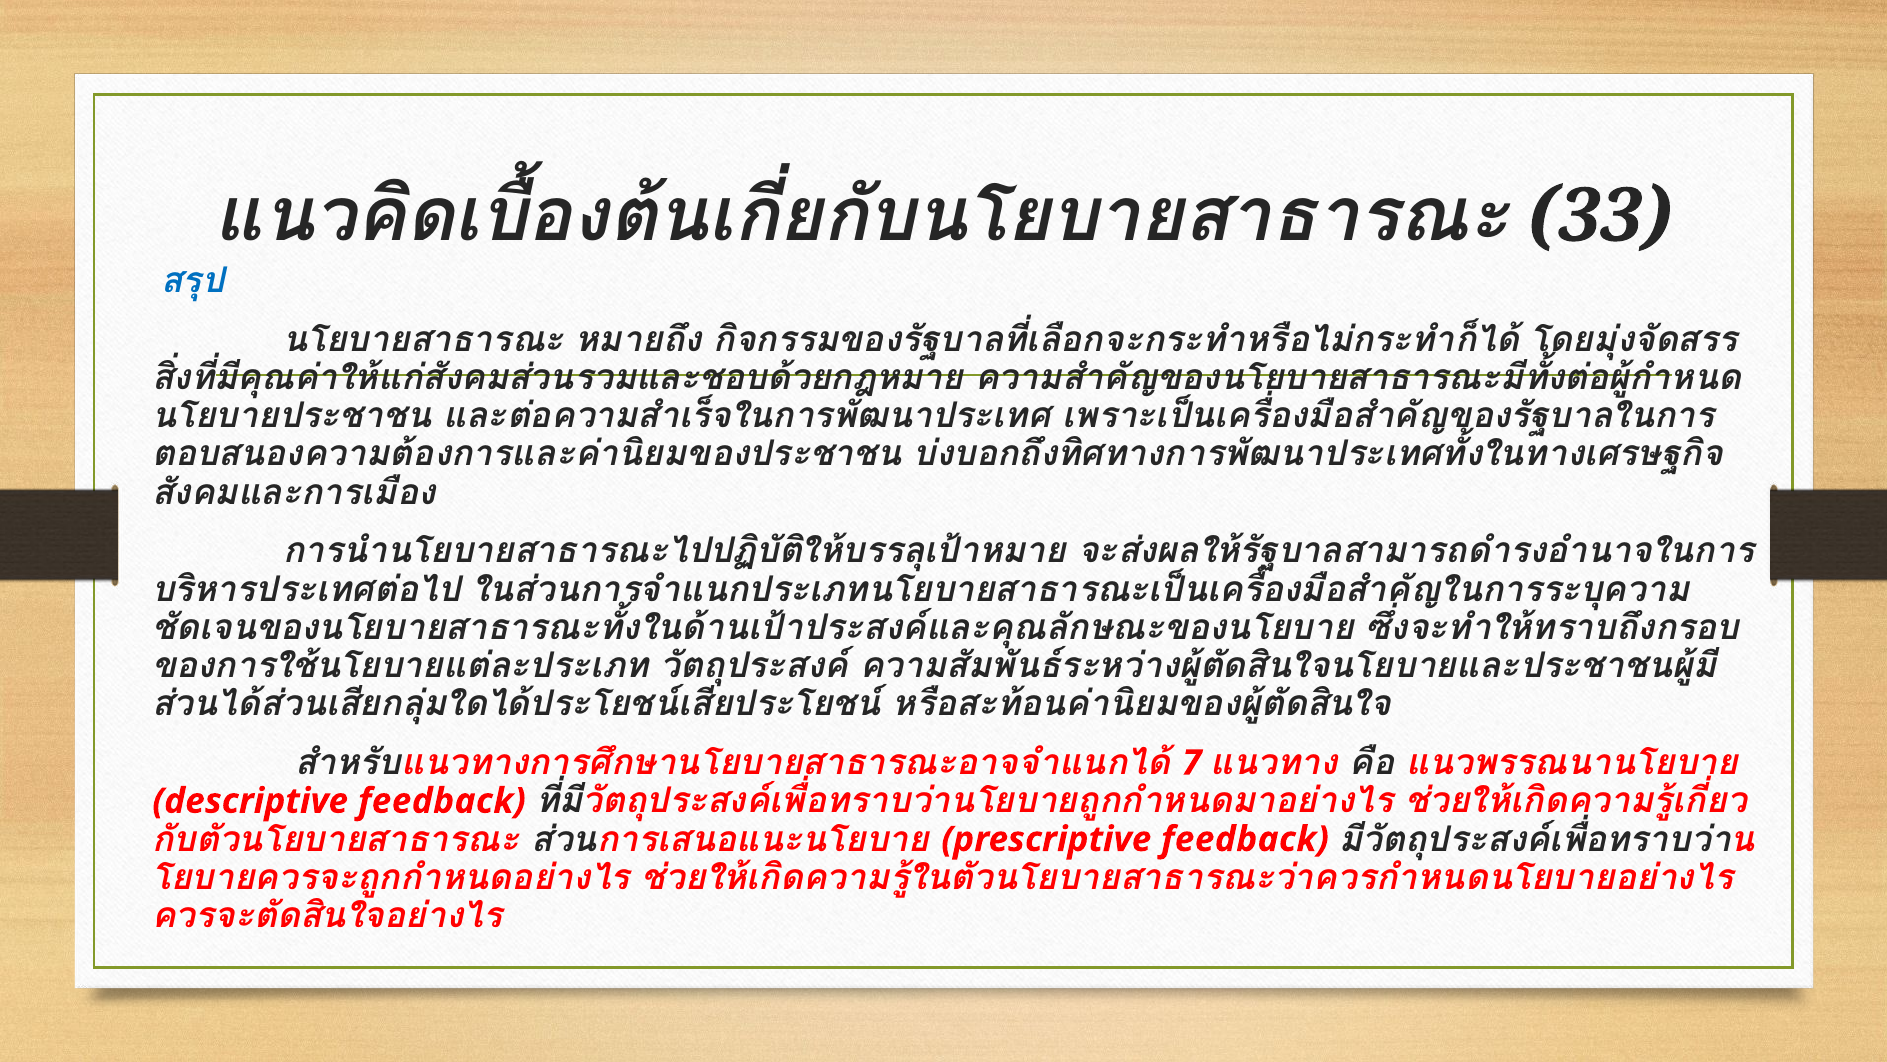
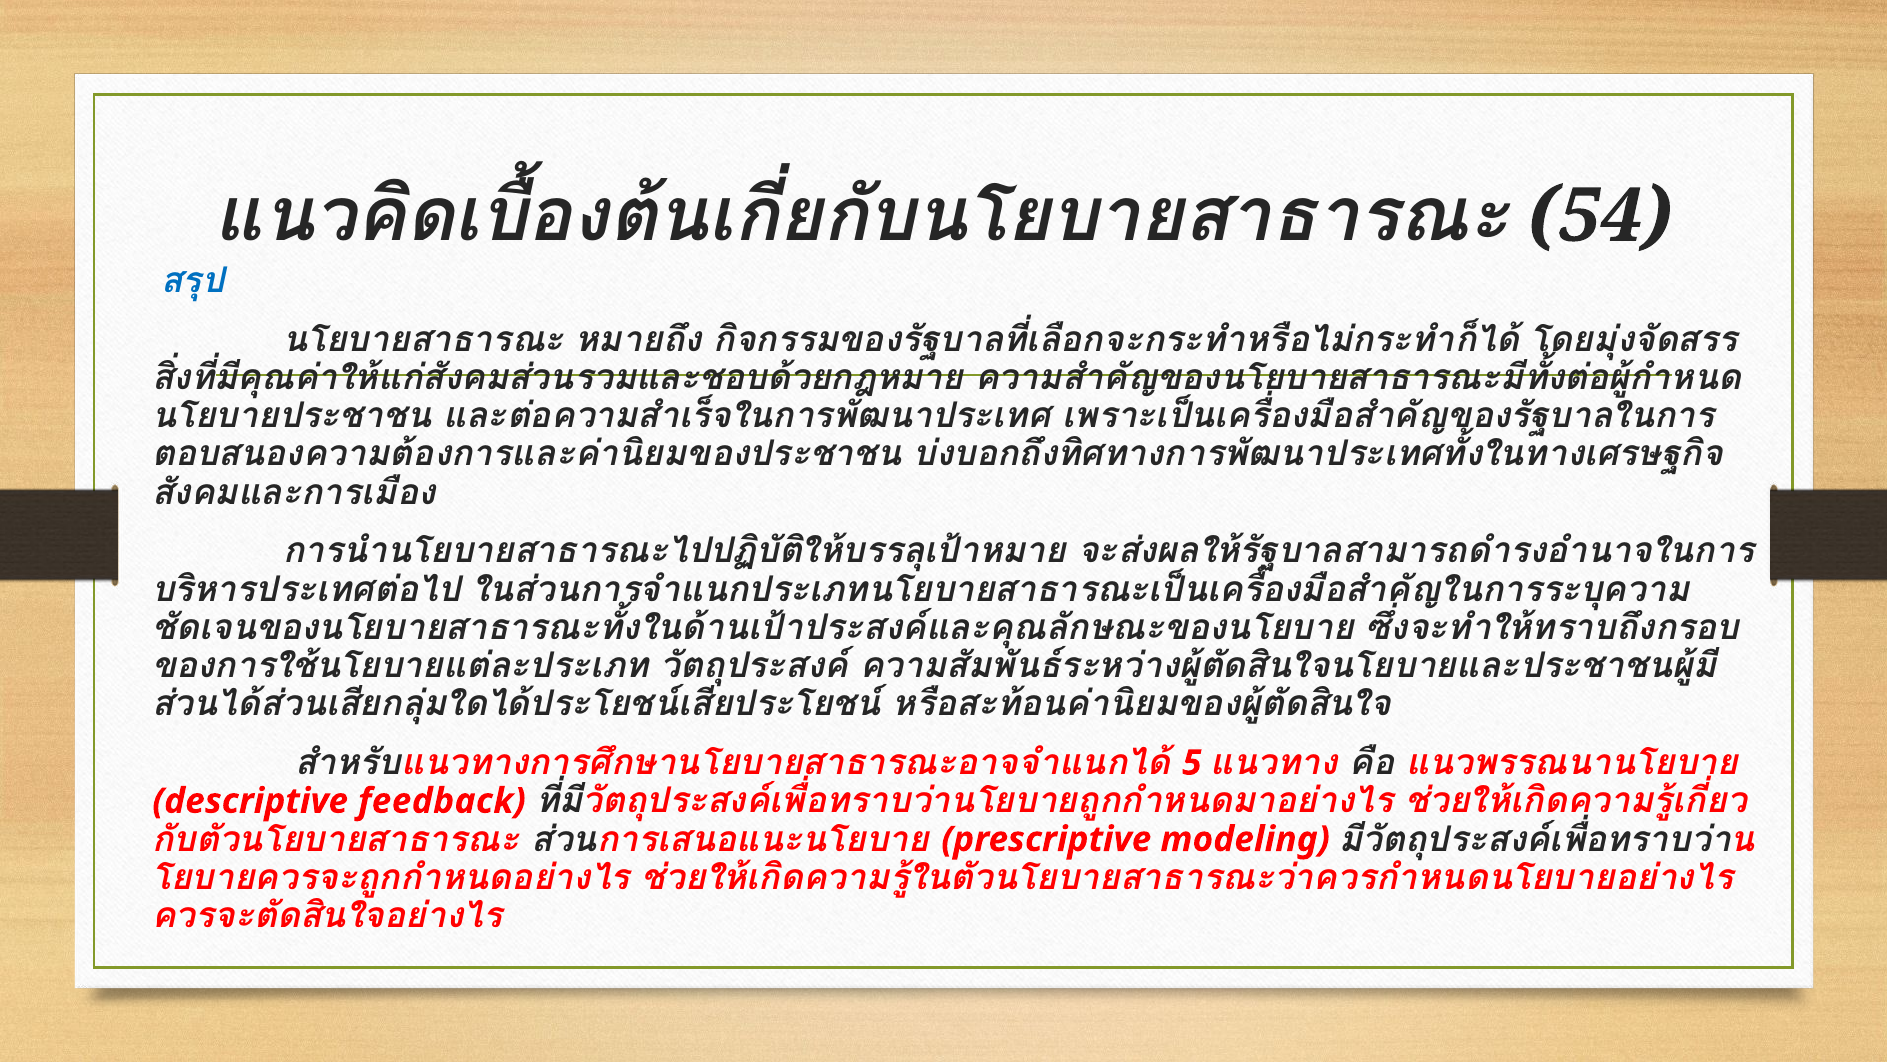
33: 33 -> 54 (1600, 216)
7: 7 -> 5 (1192, 762)
prescriptive feedback: feedback -> modeling (1245, 839)
